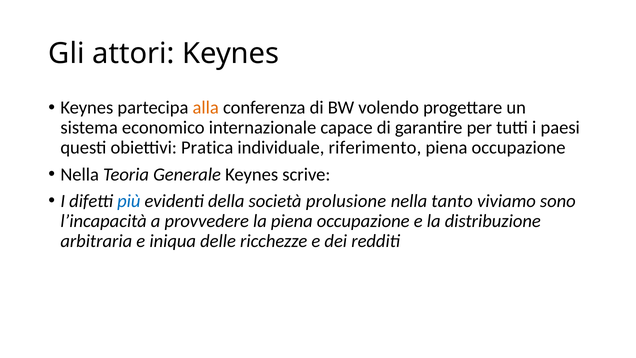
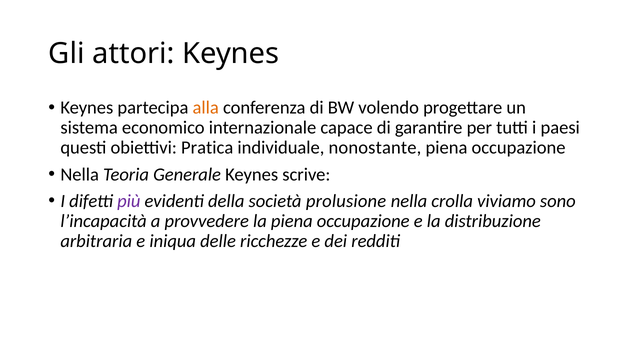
riferimento: riferimento -> nonostante (375, 148)
più colour: blue -> purple (129, 201)
tanto: tanto -> crolla (452, 201)
